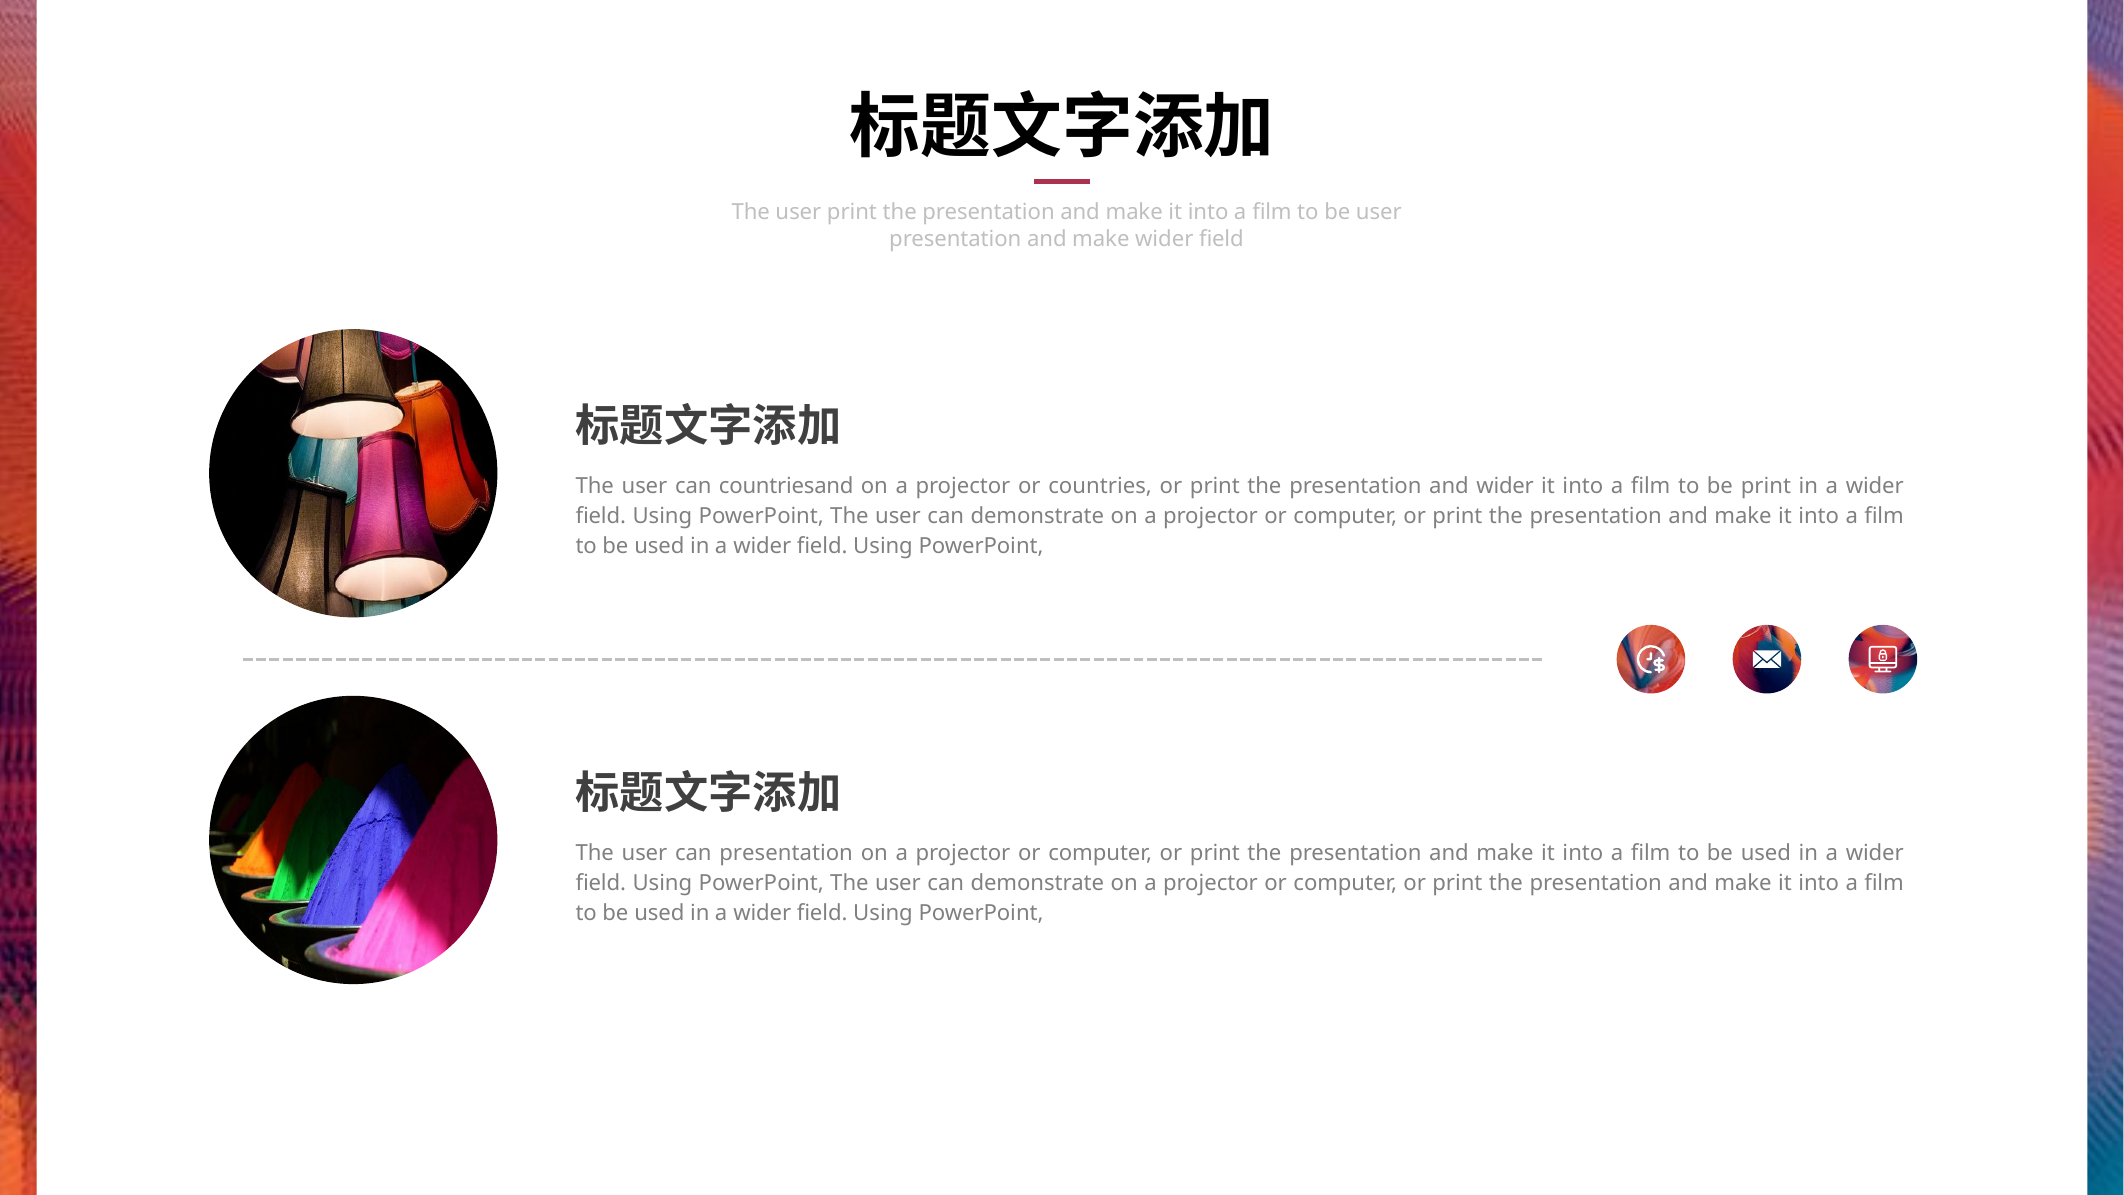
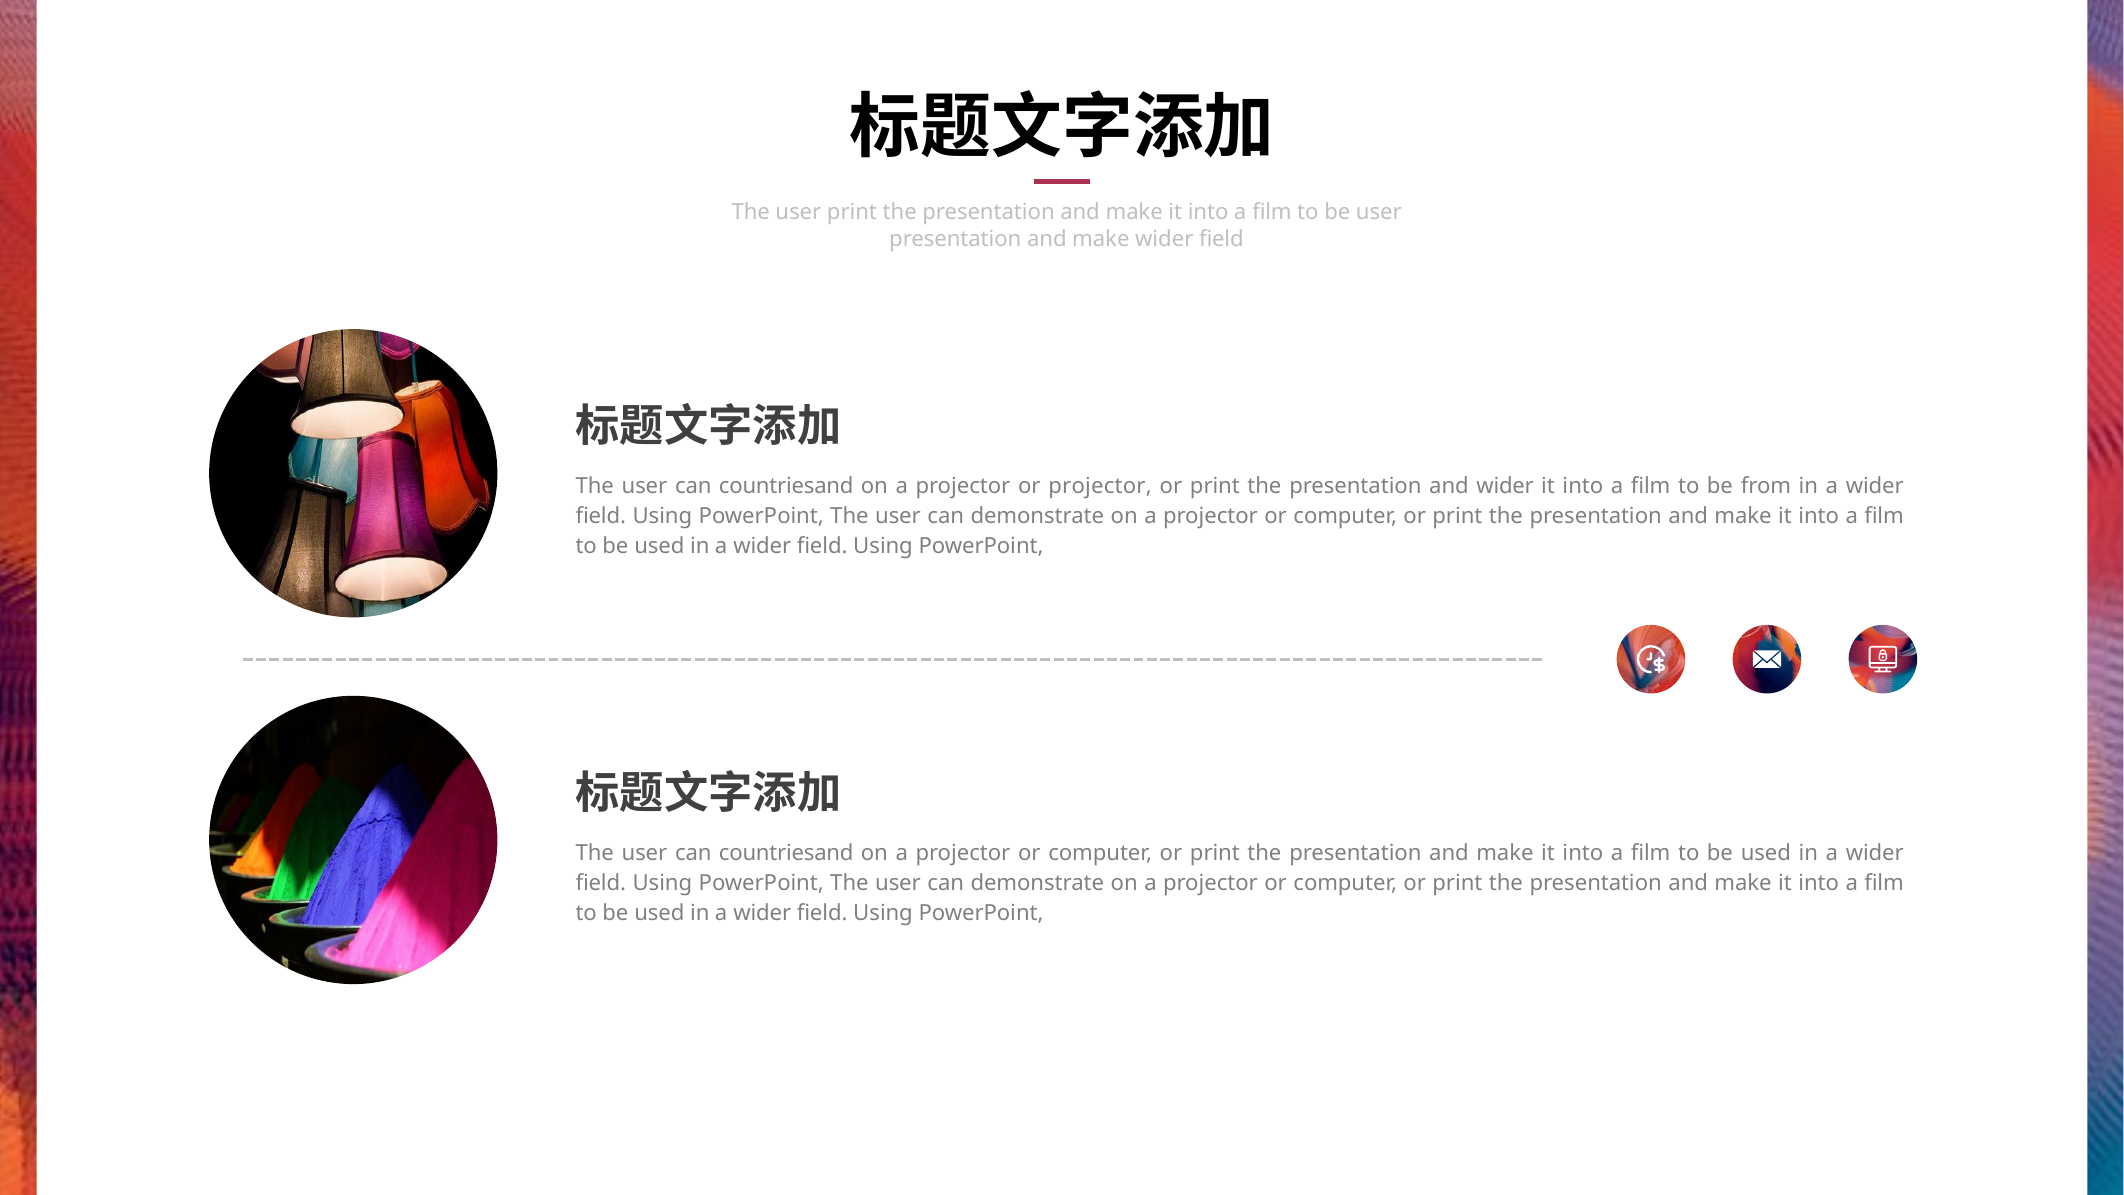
or countries: countries -> projector (1100, 486)
be print: print -> from (1766, 486)
presentation: presentation -> countriesand (786, 853)
